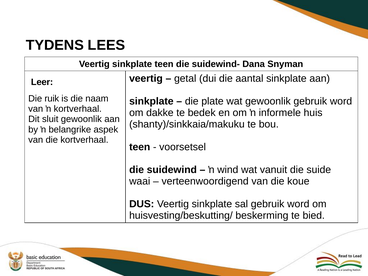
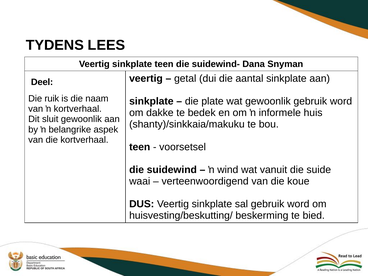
Leer: Leer -> Deel (42, 82)
